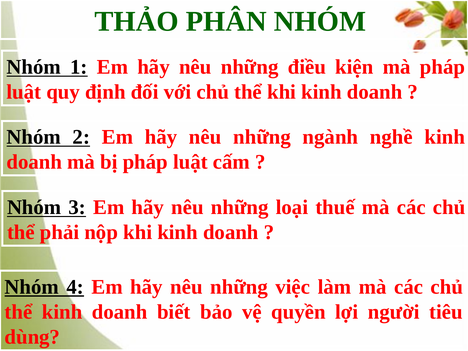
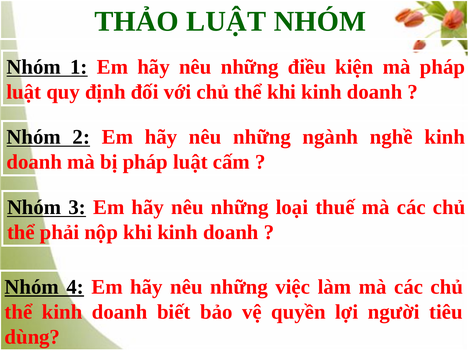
THẢO PHÂN: PHÂN -> LUẬT (226, 21)
